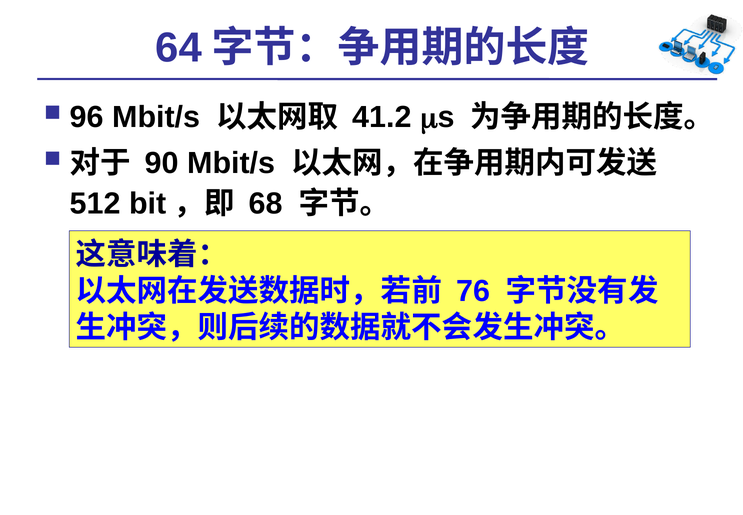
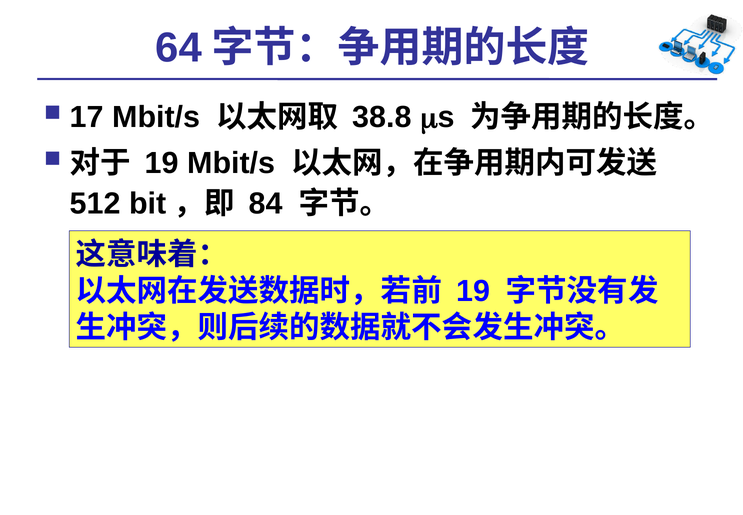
96: 96 -> 17 (87, 117)
41.2: 41.2 -> 38.8 (382, 117)
90: 90 -> 19 (162, 163)
68: 68 -> 84 (266, 203)
76: 76 -> 19 (473, 291)
